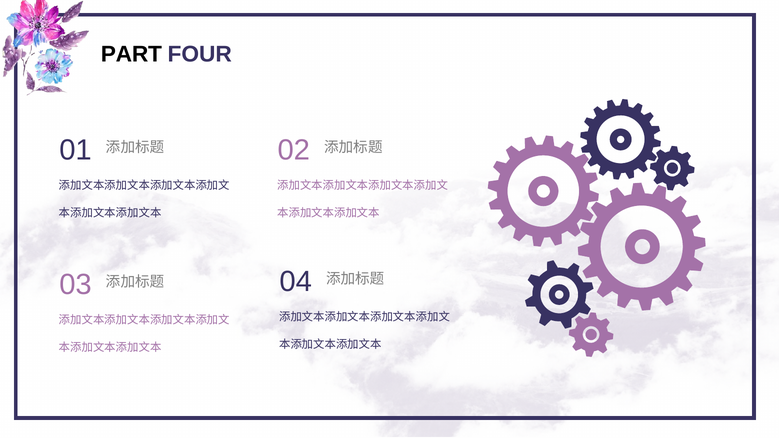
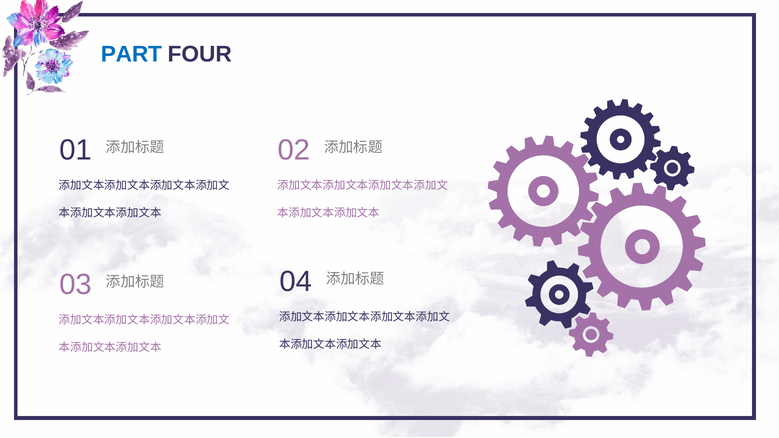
PART colour: black -> blue (131, 54)
